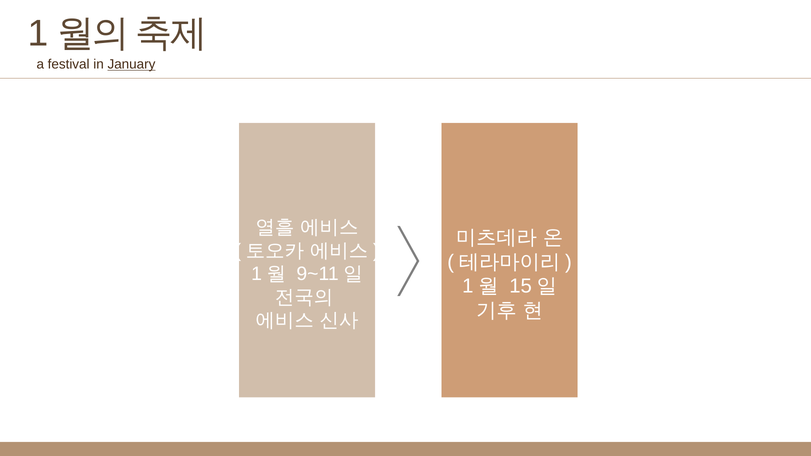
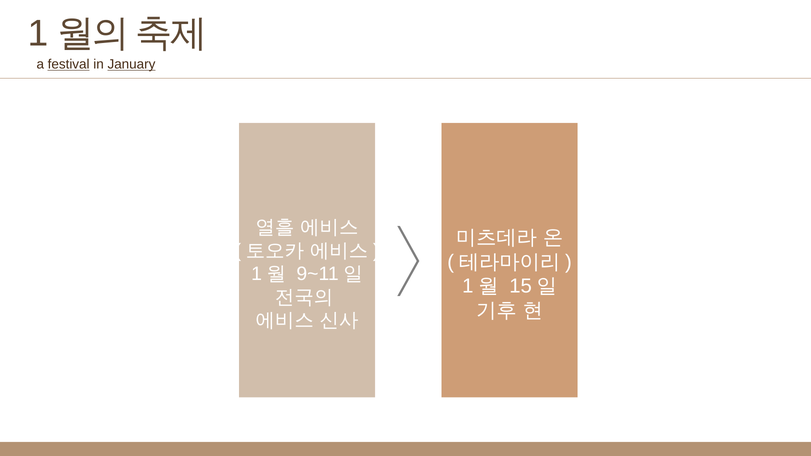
festival underline: none -> present (69, 64)
